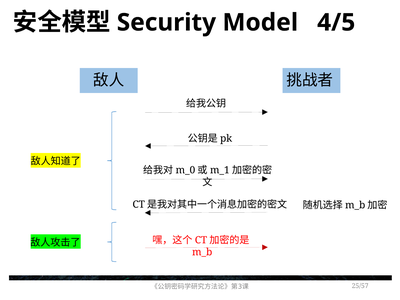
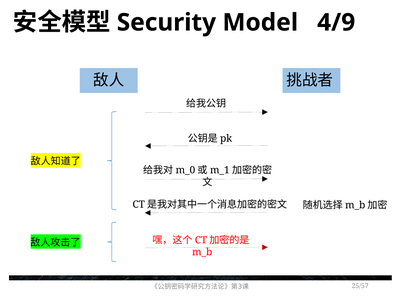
4/5: 4/5 -> 4/9 (336, 22)
